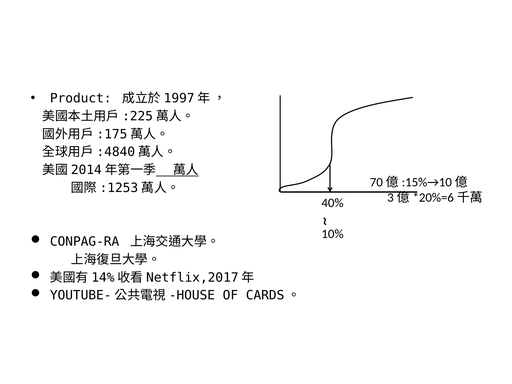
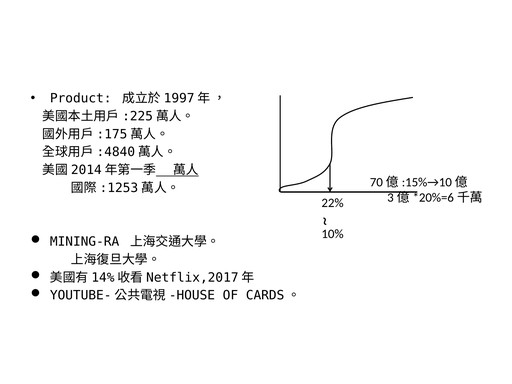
40%: 40% -> 22% (333, 203)
CONPAG-RA: CONPAG-RA -> MINING-RA (85, 242)
